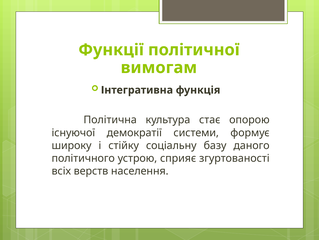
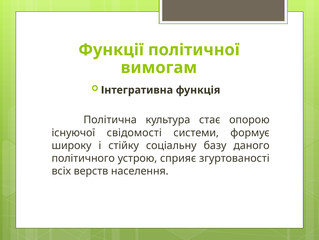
демократії: демократії -> свідомості (134, 132)
